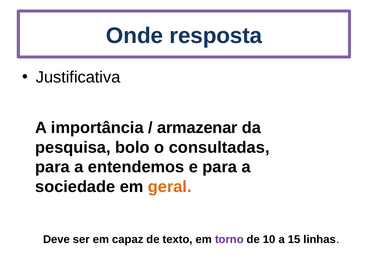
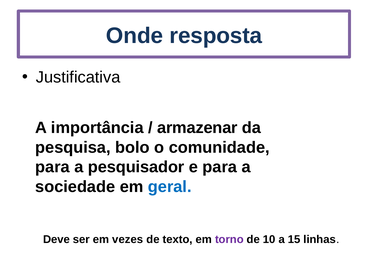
consultadas: consultadas -> comunidade (219, 147)
entendemos: entendemos -> pesquisador (136, 167)
geral colour: orange -> blue (170, 187)
capaz: capaz -> vezes (128, 239)
